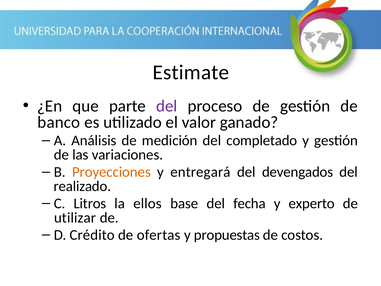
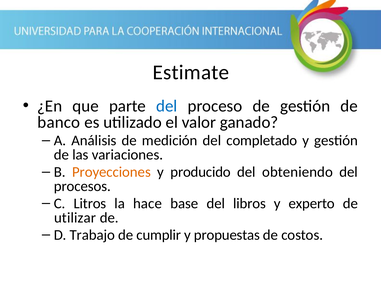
del colour: purple -> blue (167, 106)
entregará: entregará -> producido (201, 172)
devengados: devengados -> obteniendo (297, 172)
realizado: realizado -> procesos (82, 186)
ellos: ellos -> hace (148, 203)
fecha: fecha -> libros (250, 203)
Crédito: Crédito -> Trabajo (92, 235)
ofertas: ofertas -> cumplir (159, 235)
